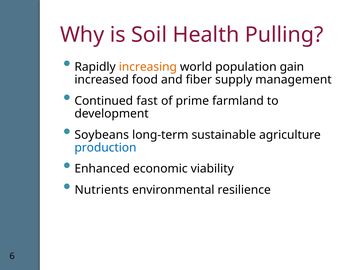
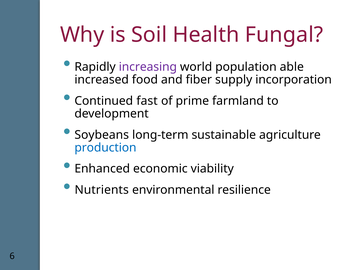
Pulling: Pulling -> Fungal (284, 35)
increasing colour: orange -> purple (148, 67)
gain: gain -> able (292, 67)
management: management -> incorporation (294, 80)
